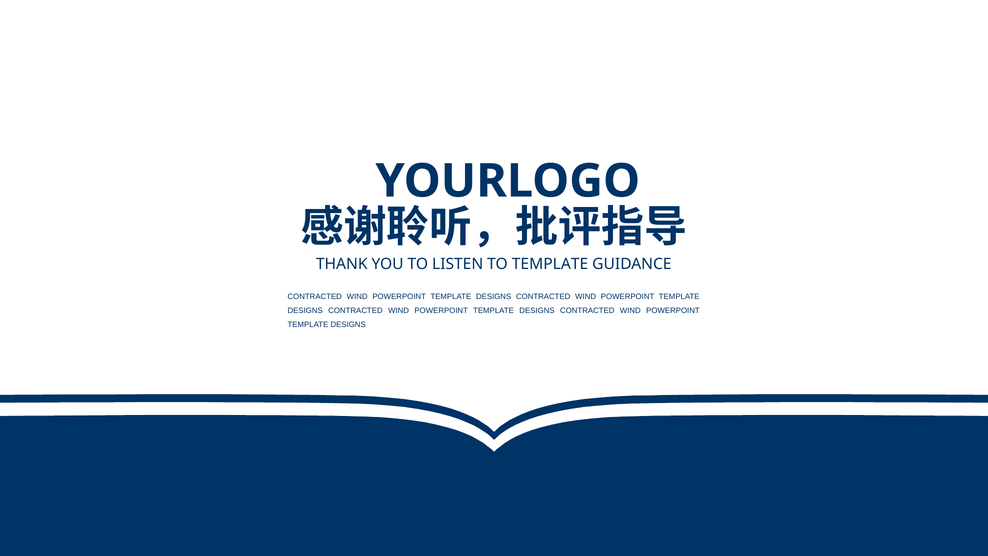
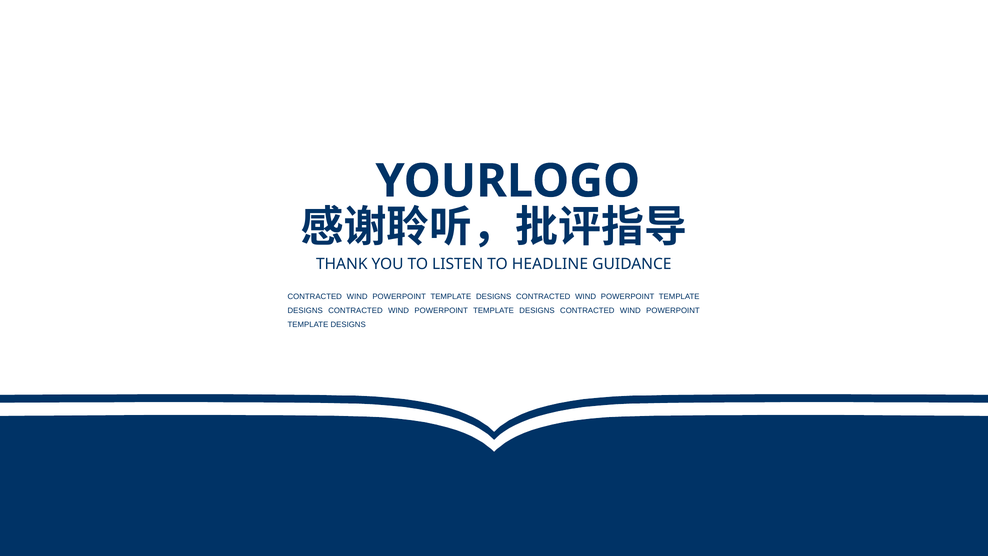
TO TEMPLATE: TEMPLATE -> HEADLINE (550, 264)
